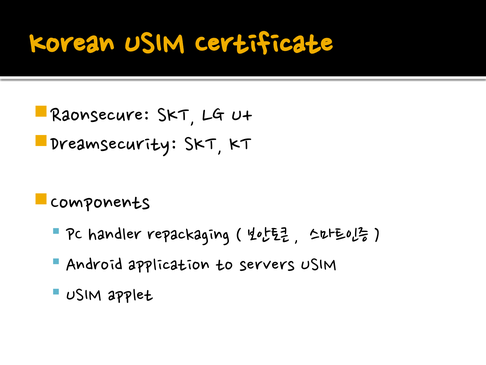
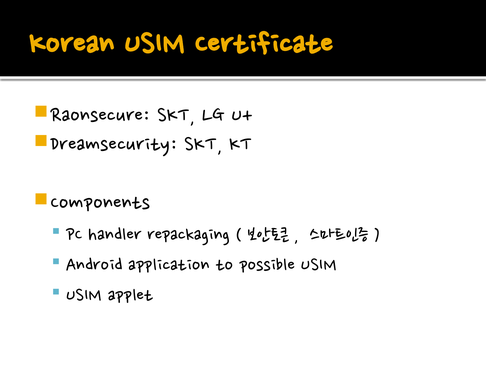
servers: servers -> possible (267, 265)
